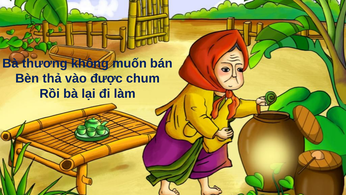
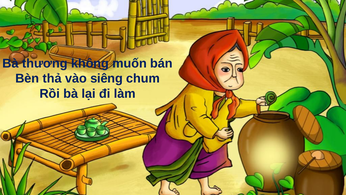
được: được -> siêng (107, 78)
